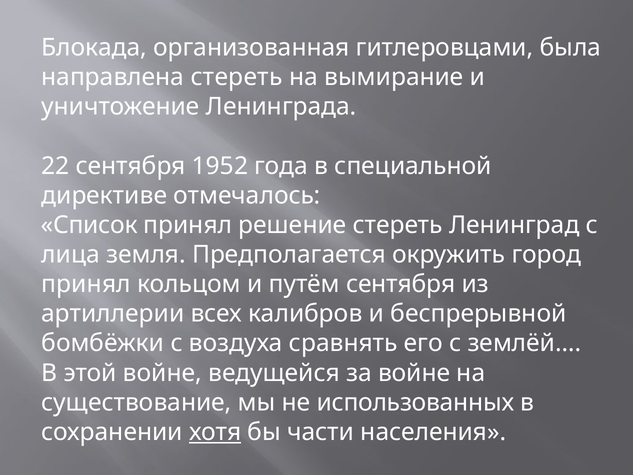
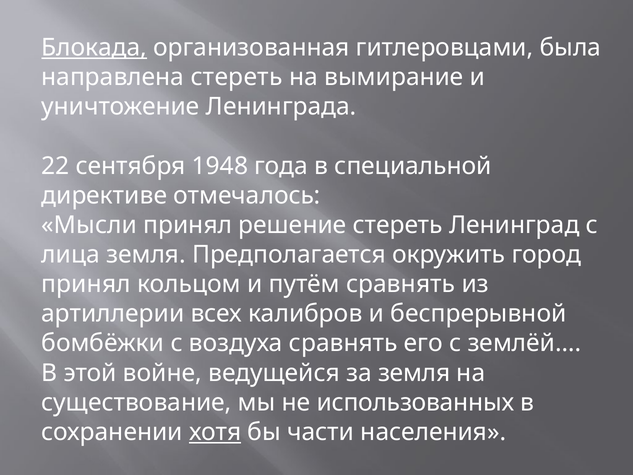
Блокада underline: none -> present (94, 48)
1952: 1952 -> 1948 (220, 166)
Список: Список -> Мысли (89, 225)
путём сентября: сентября -> сравнять (401, 284)
за войне: войне -> земля (414, 373)
